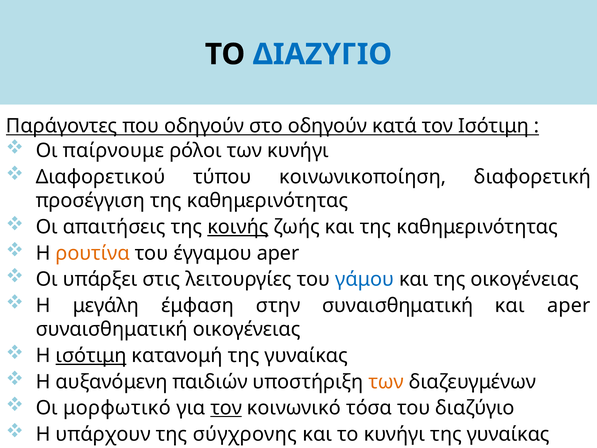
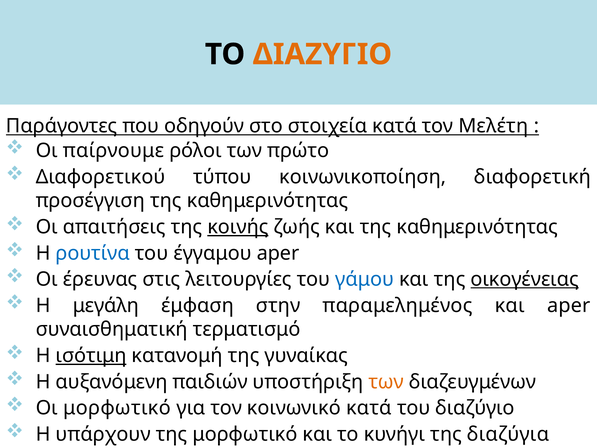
ΔΙΑΖΥΓΙΟ colour: blue -> orange (322, 54)
στο οδηγούν: οδηγούν -> στοιχεία (328, 126)
τον Ισότιμη: Ισότιμη -> Μελέτη (493, 126)
των κυνήγι: κυνήγι -> πρώτο (298, 151)
ρουτίνα colour: orange -> blue (93, 253)
υπάρξει: υπάρξει -> έρευνας (100, 279)
οικογένειας underline: none -> present (525, 279)
στην συναισθηματική: συναισθηματική -> παραμελημένος (398, 305)
συναισθηματική οικογένειας: οικογένειας -> τερματισμό (247, 329)
τον underline: present -> none (226, 408)
κοινωνικό τόσα: τόσα -> κατά (369, 408)
της σύγχρονης: σύγχρονης -> μορφωτικό (245, 434)
κυνήγι της γυναίκας: γυναίκας -> διαζύγια (508, 434)
